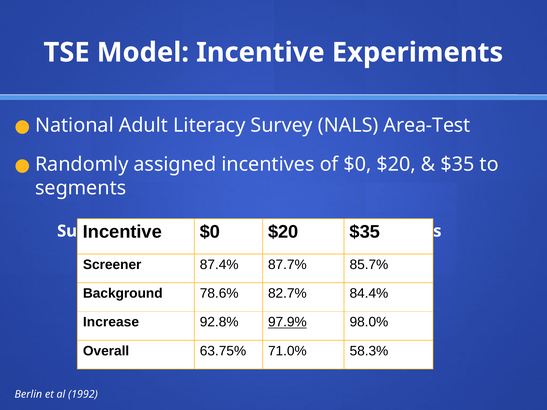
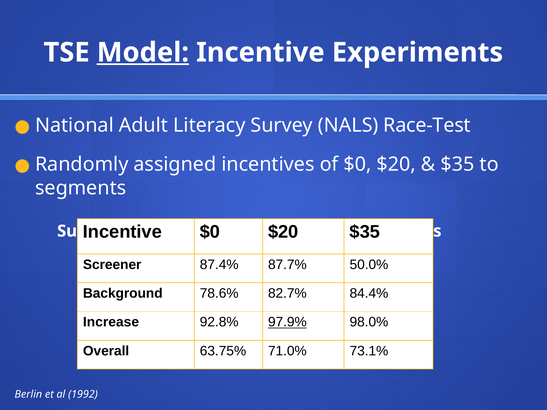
Model underline: none -> present (143, 53)
Area-Test: Area-Test -> Race-Test (427, 125)
85.7%: 85.7% -> 50.0% (369, 265)
58.3%: 58.3% -> 73.1% (369, 351)
